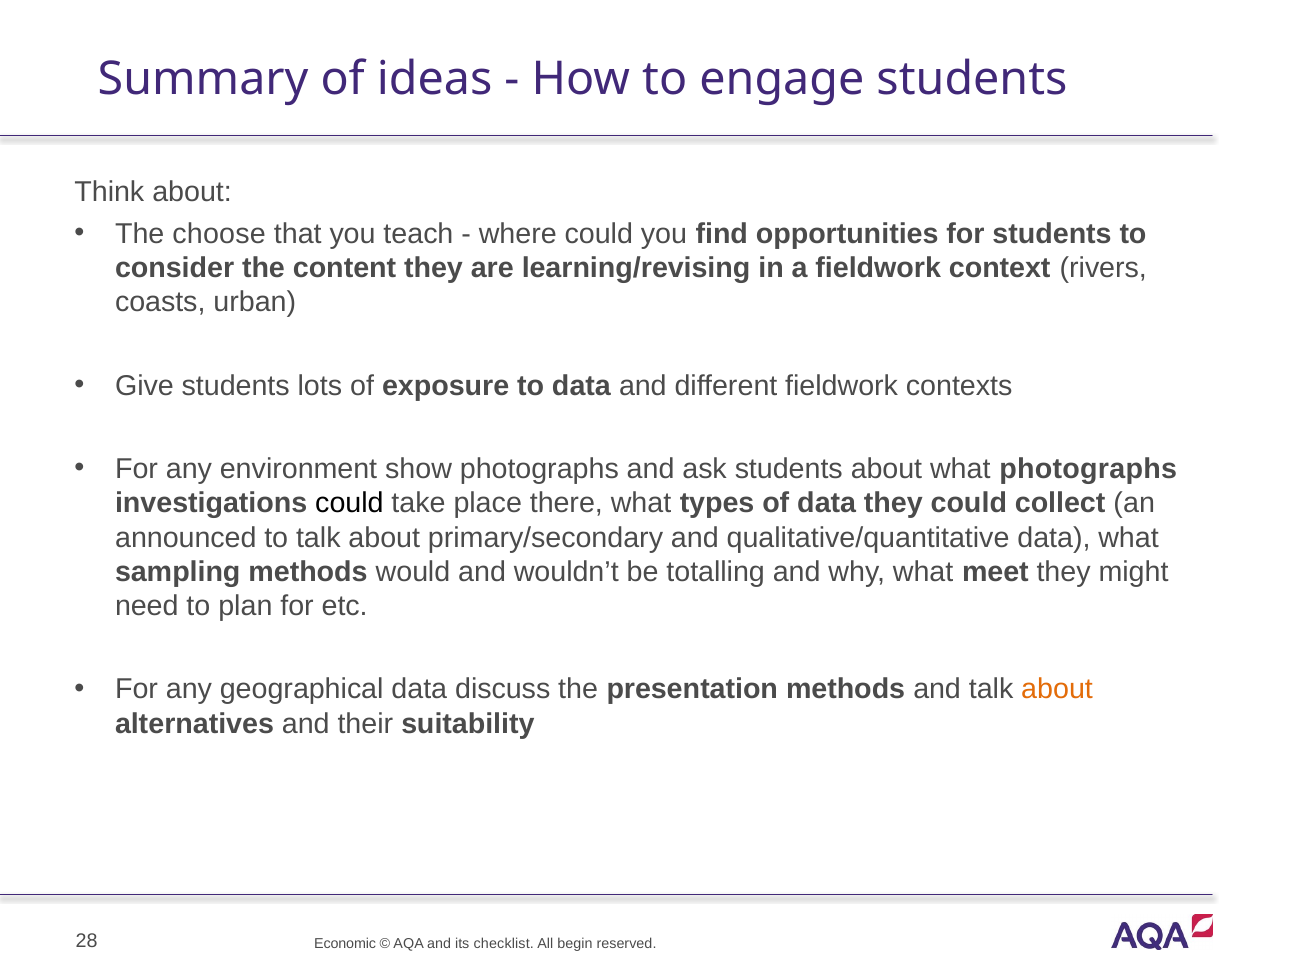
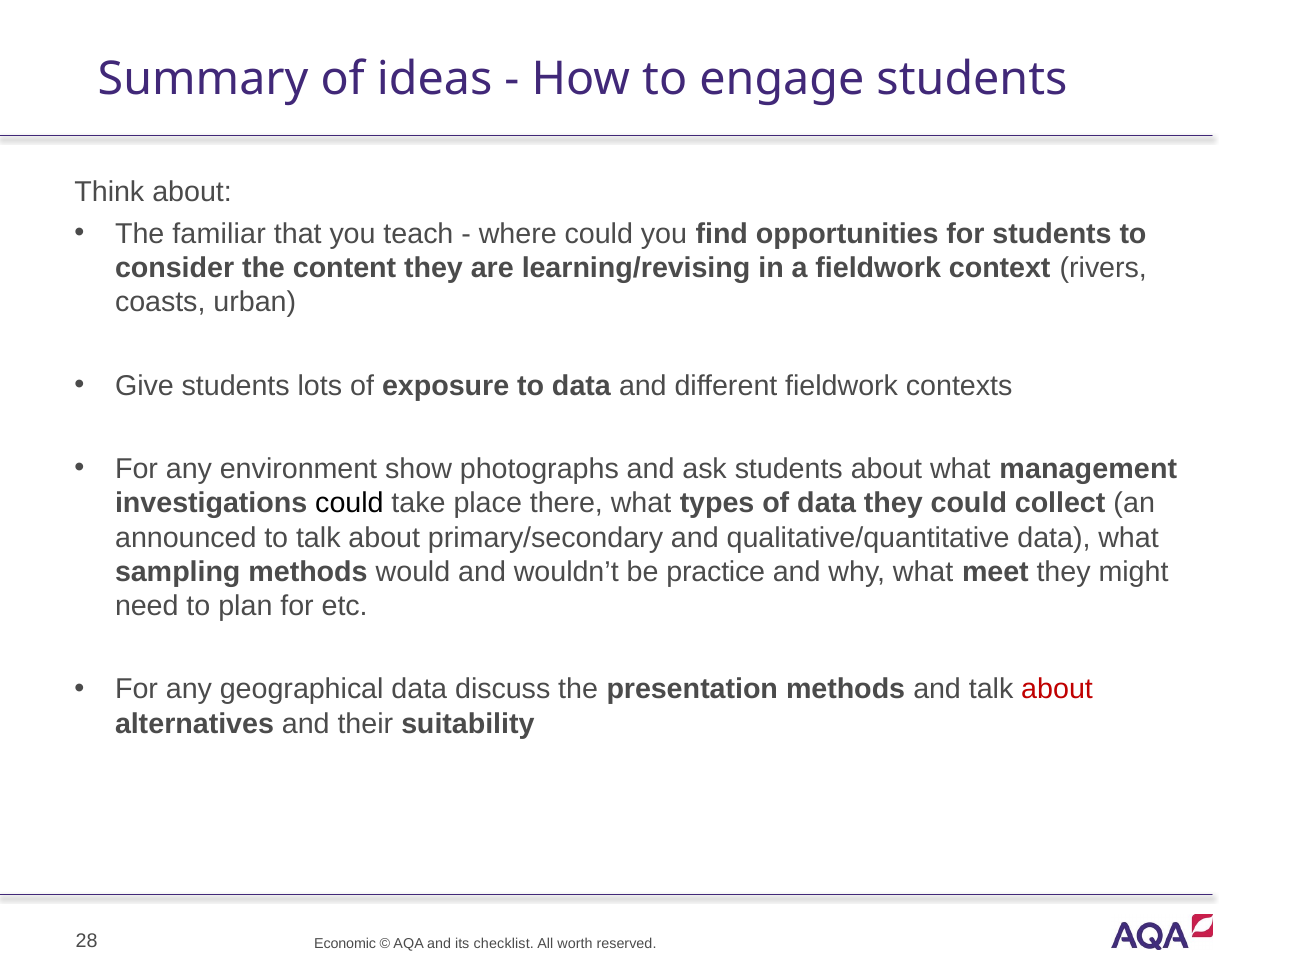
choose: choose -> familiar (219, 234)
what photographs: photographs -> management (1088, 469)
totalling: totalling -> practice (716, 572)
about colour: orange -> red (1057, 690)
begin: begin -> worth (575, 944)
